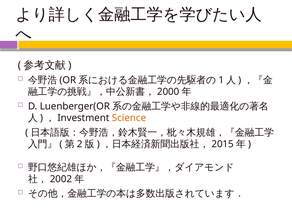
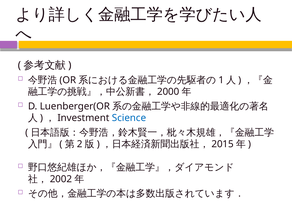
Science colour: orange -> blue (129, 118)
